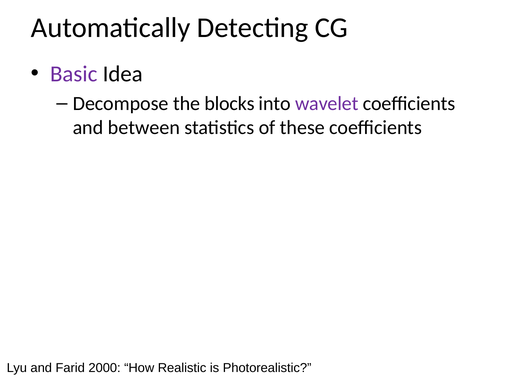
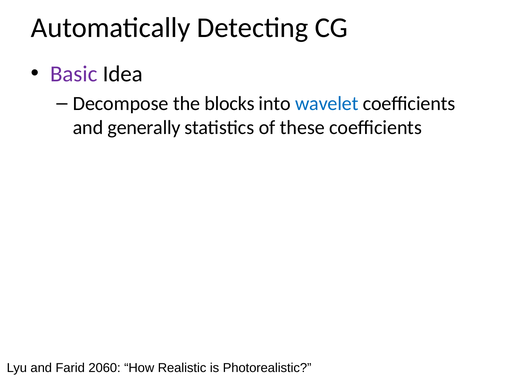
wavelet colour: purple -> blue (327, 103)
between: between -> generally (144, 127)
2000: 2000 -> 2060 (105, 367)
